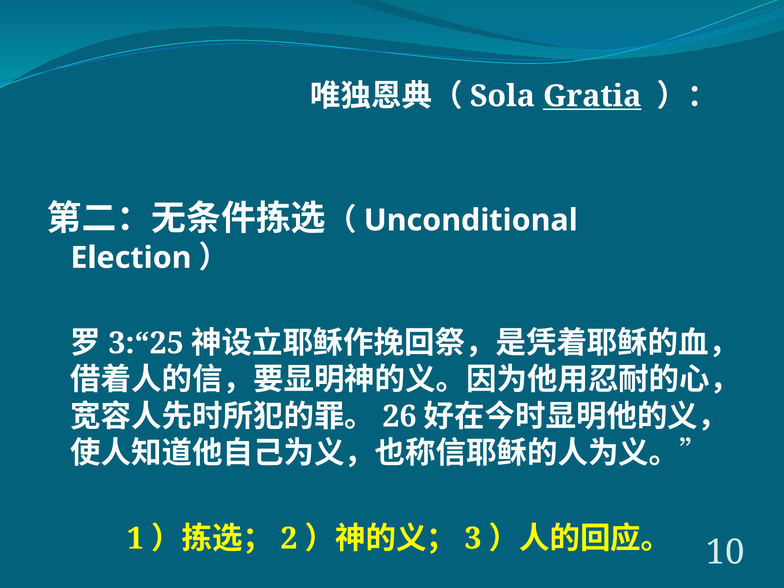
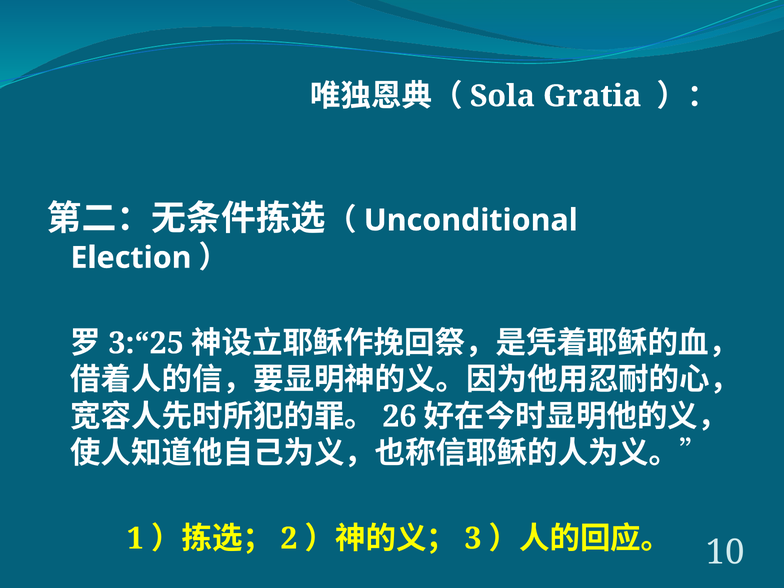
Gratia underline: present -> none (592, 96)
